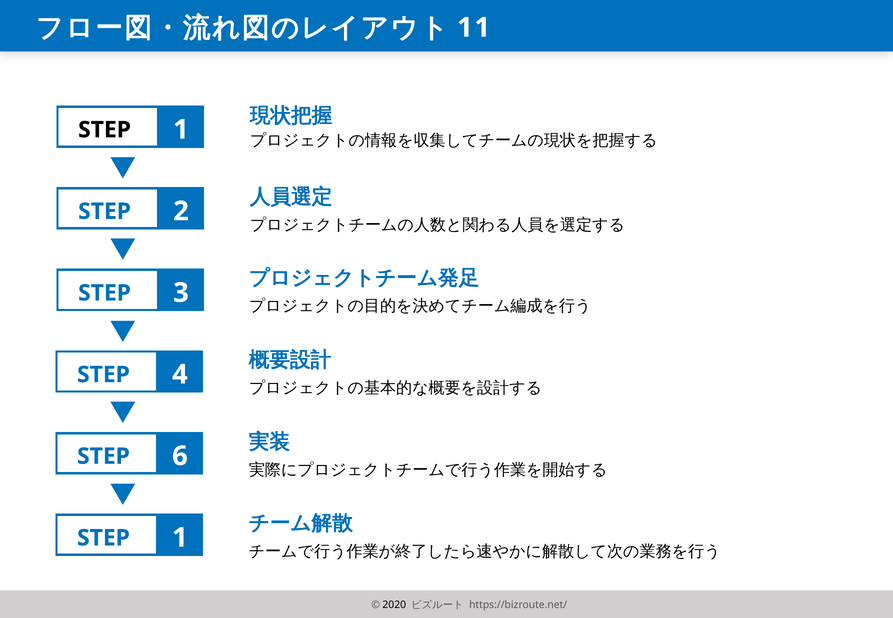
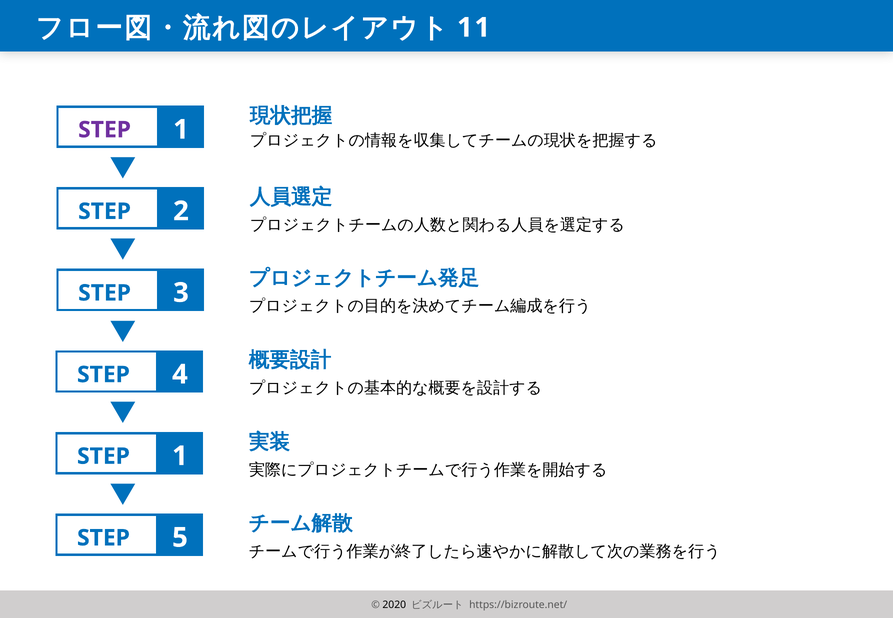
STEP colour: black -> purple (105, 130)
6: 6 -> 1 (180, 456)
1: 1 -> 5 (180, 538)
